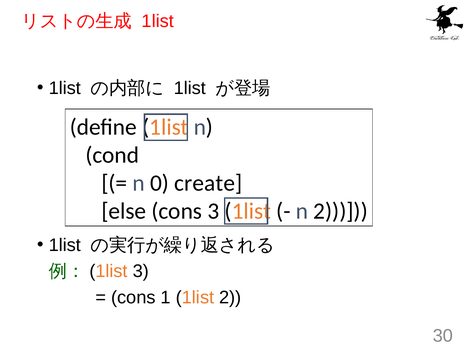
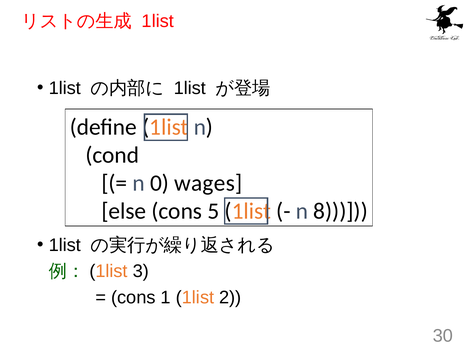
create: create -> wages (208, 183)
cons 3: 3 -> 5 (213, 211)
n 2: 2 -> 8 (341, 211)
